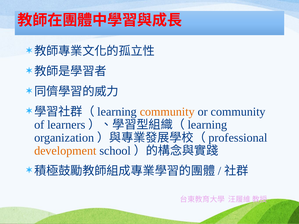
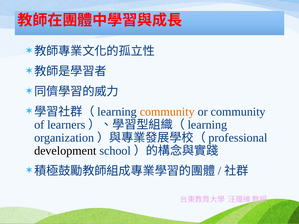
development colour: orange -> black (65, 151)
